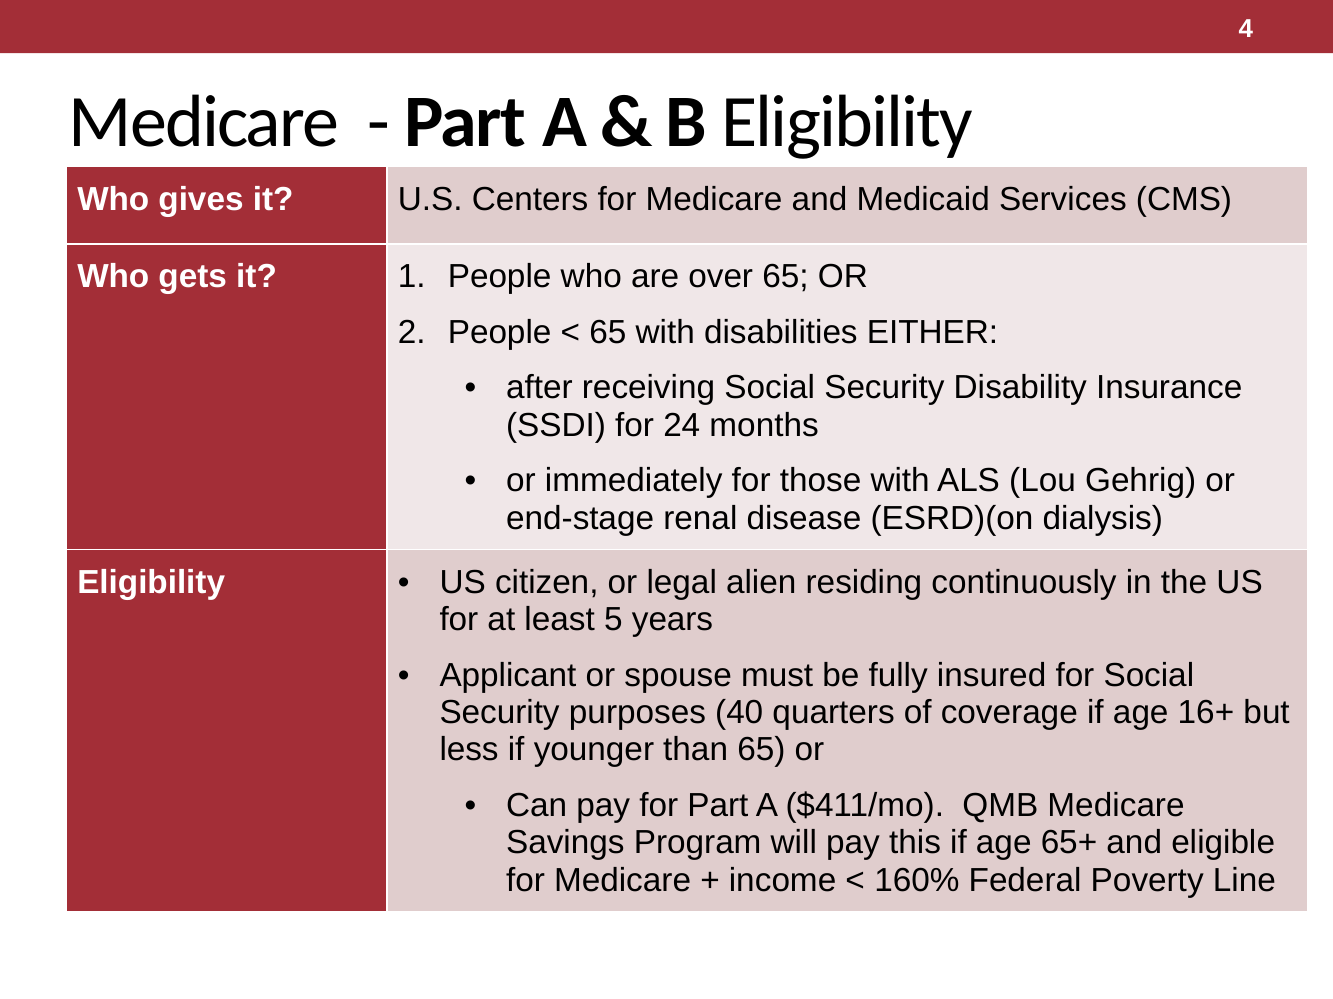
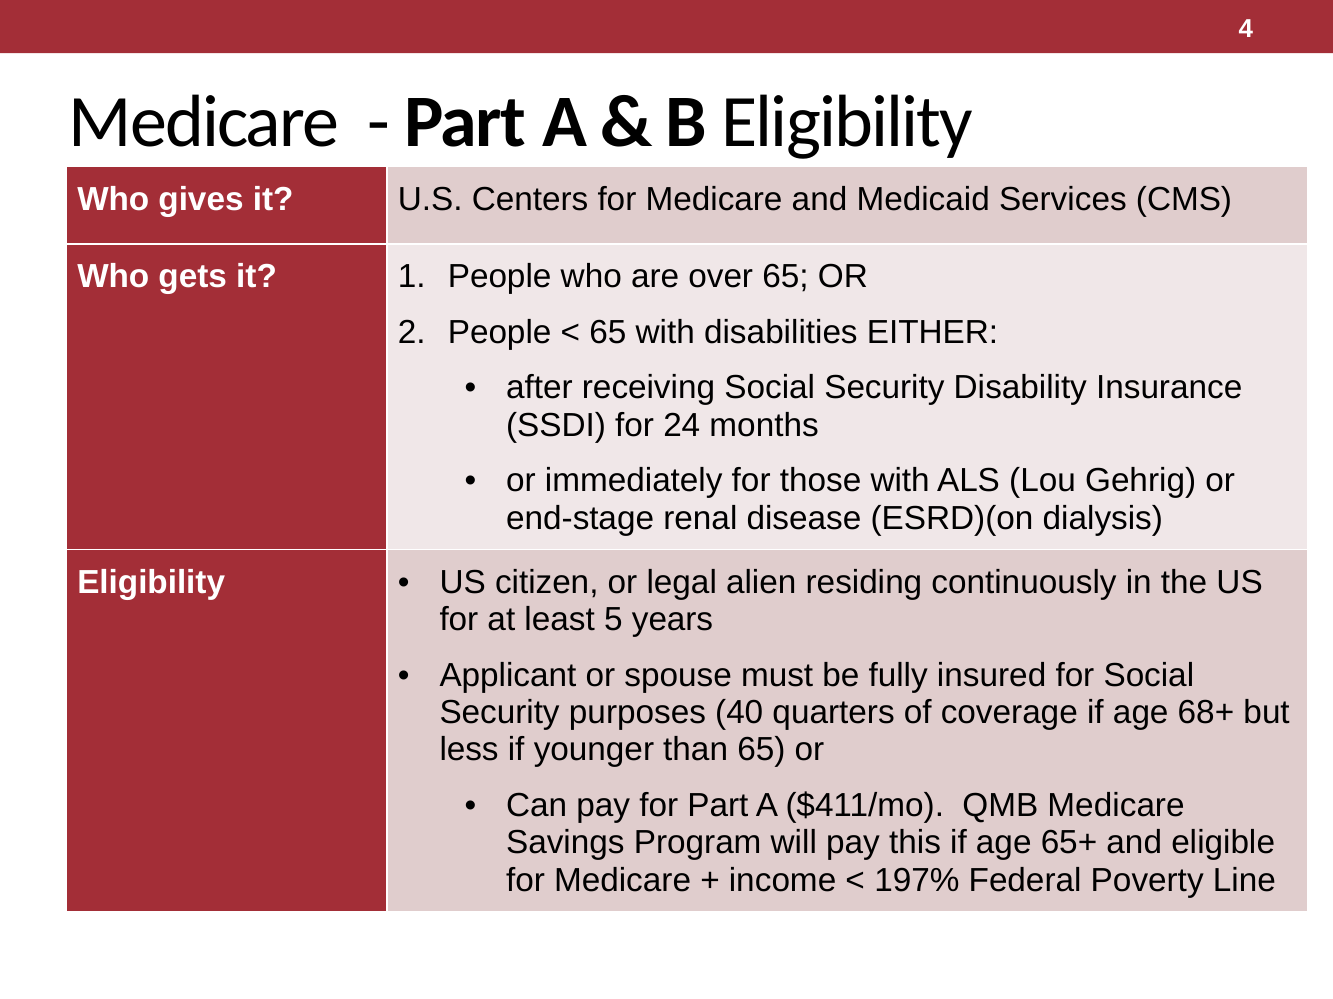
16+: 16+ -> 68+ (1206, 713)
160%: 160% -> 197% (917, 881)
